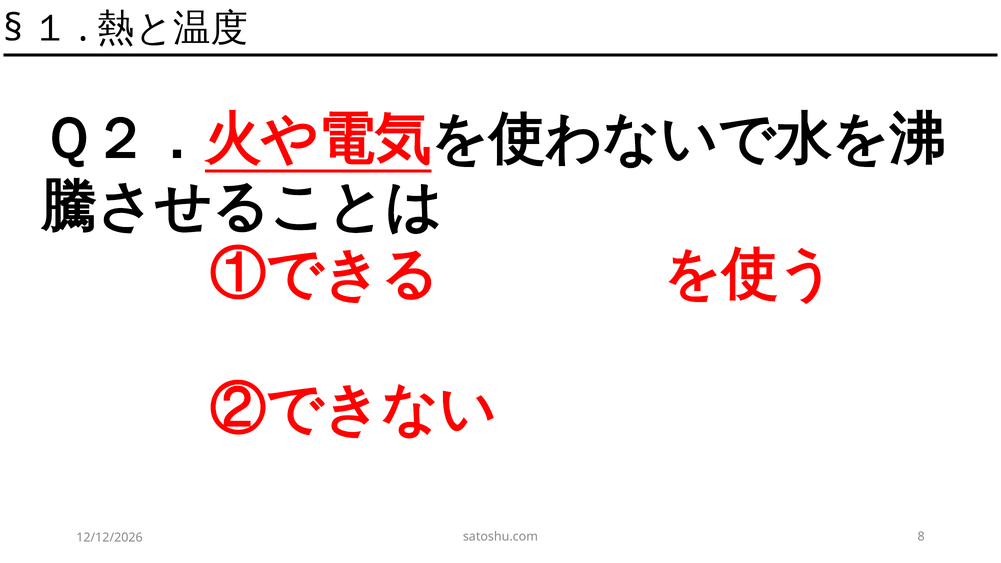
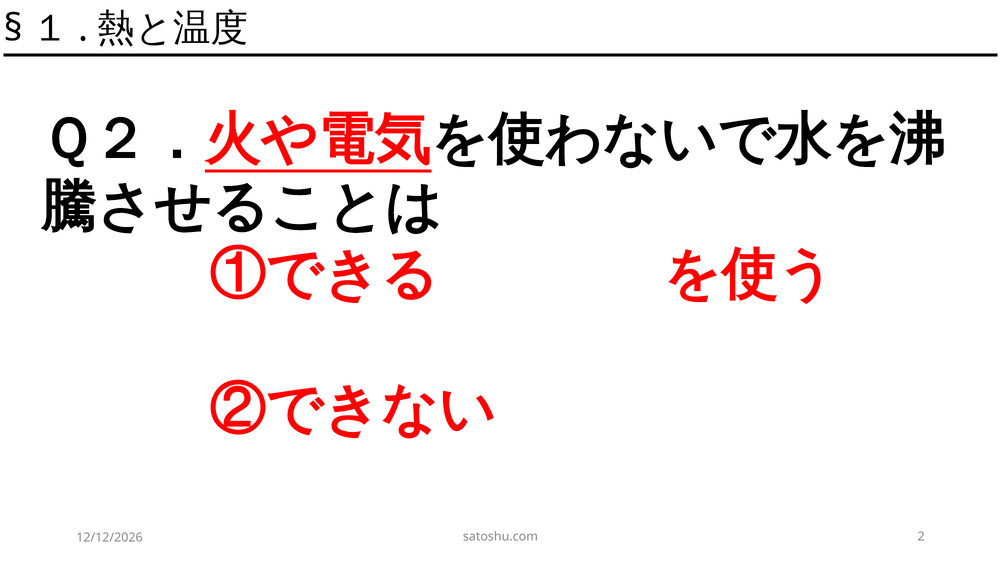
8: 8 -> 2 (921, 537)
